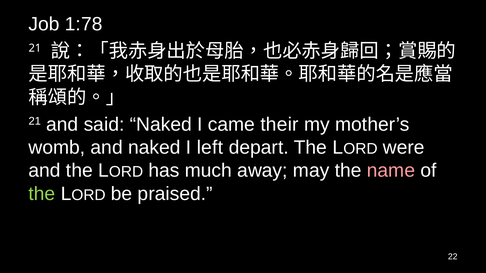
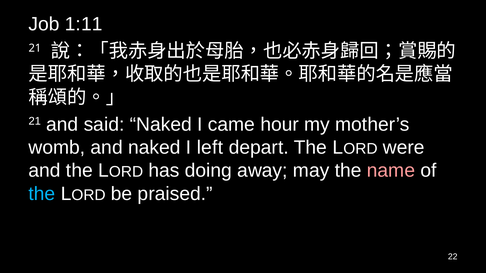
1:78: 1:78 -> 1:11 (84, 24)
their: their -> hour (280, 124)
much: much -> doing (208, 171)
the colour: light green -> light blue (42, 194)
